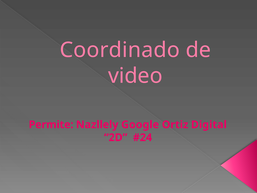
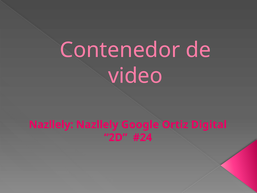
Coordinado: Coordinado -> Contenedor (120, 50)
Permite: Permite -> Nazllely (51, 124)
